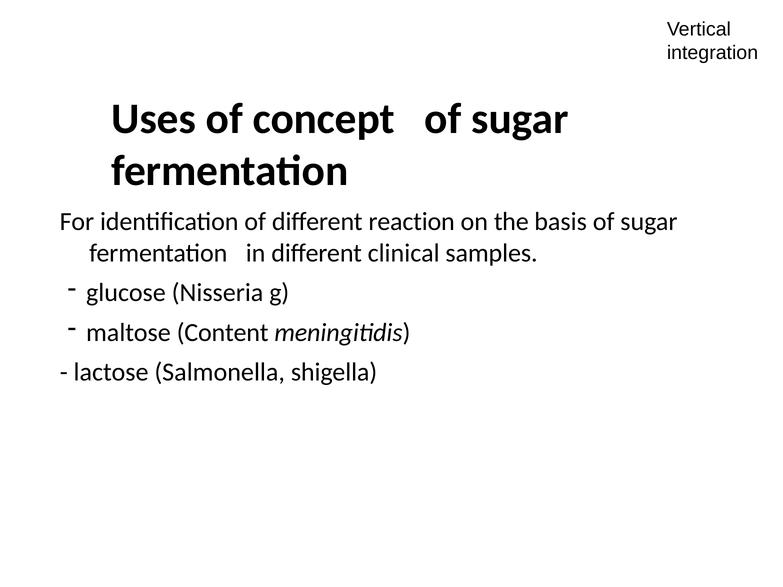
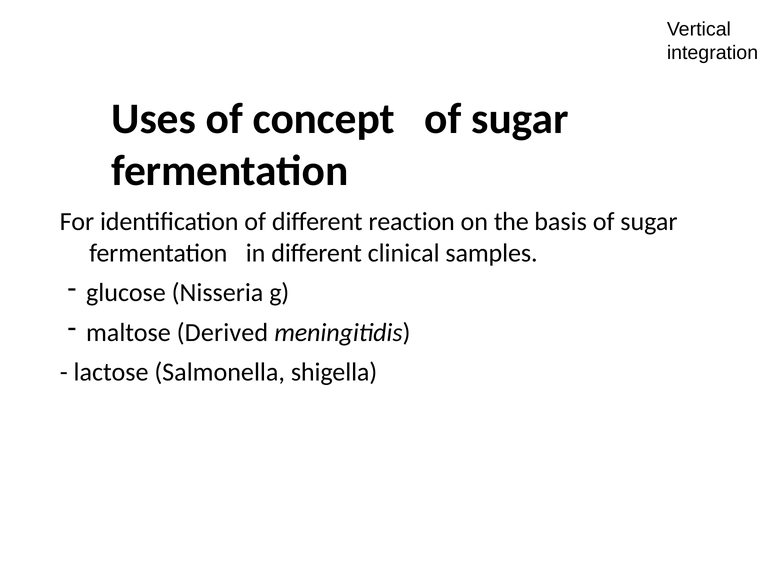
Content: Content -> Derived (222, 333)
